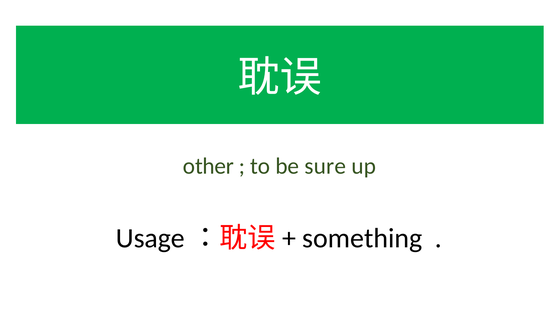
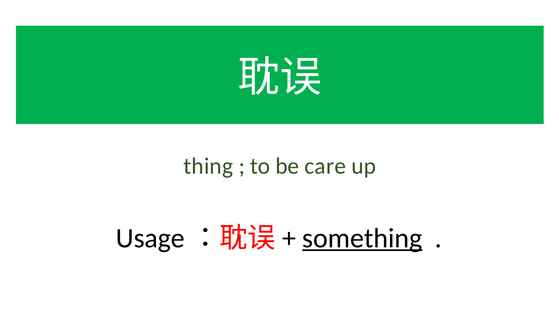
other: other -> thing (208, 166)
sure: sure -> care (325, 166)
something underline: none -> present (362, 238)
